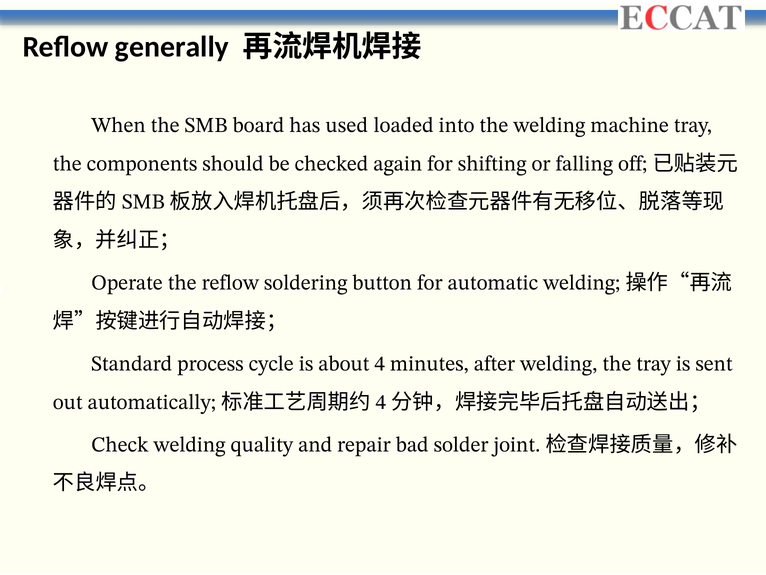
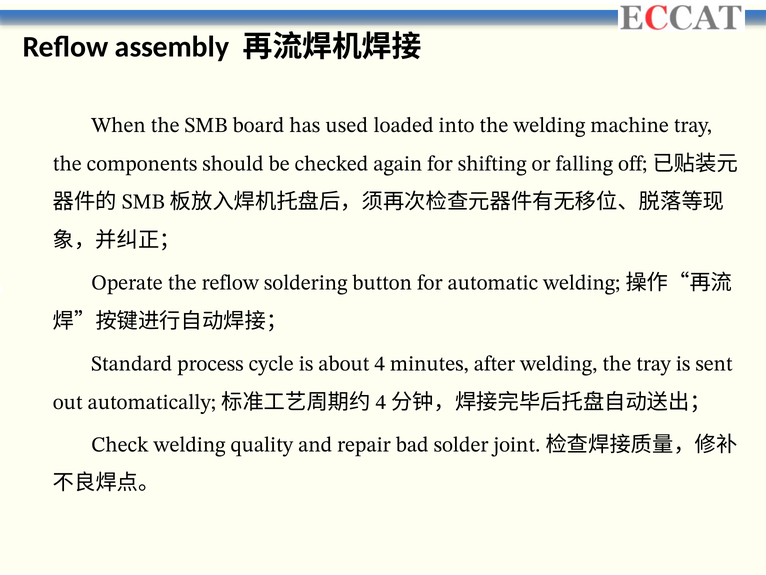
generally: generally -> assembly (172, 47)
